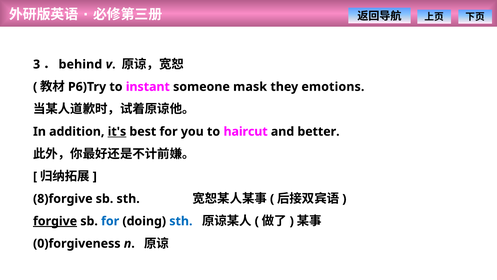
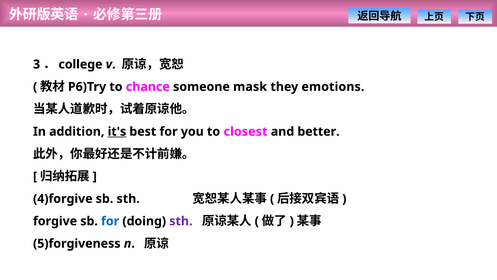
behind: behind -> college (80, 64)
instant: instant -> chance (148, 87)
haircut: haircut -> closest (245, 131)
8)forgive: 8)forgive -> 4)forgive (63, 198)
forgive underline: present -> none (55, 221)
sth colour: blue -> purple (181, 221)
0)forgiveness: 0)forgiveness -> 5)forgiveness (77, 243)
